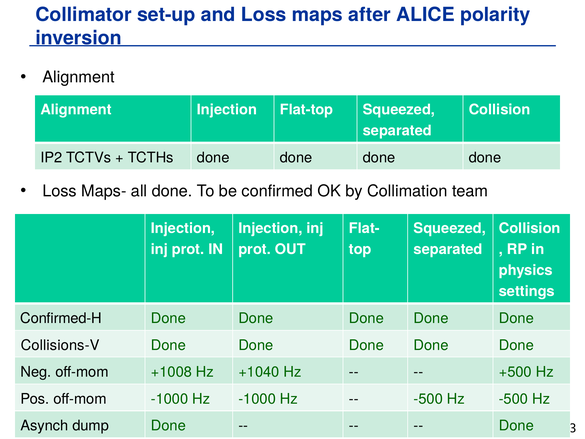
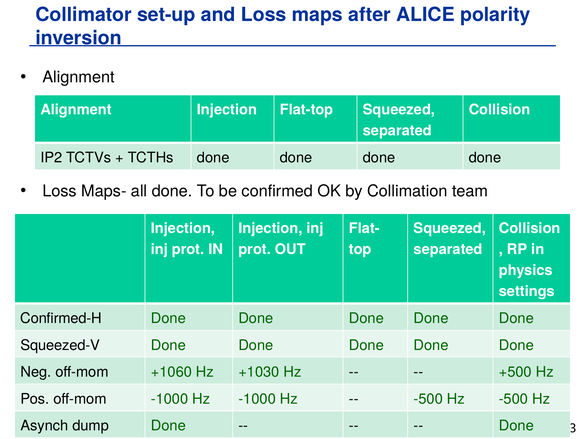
Collisions-V: Collisions-V -> Squeezed-V (60, 345)
+1008: +1008 -> +1060 (171, 372)
+1040: +1040 -> +1030 (259, 372)
